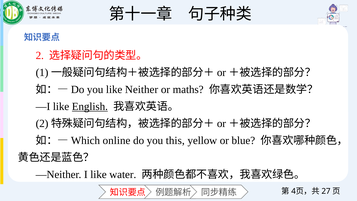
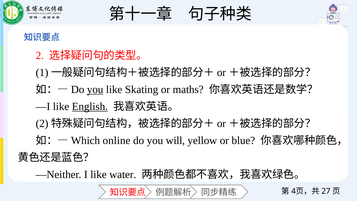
you underline: none -> present (95, 89)
Neither: Neither -> Skating (142, 89)
this: this -> will (175, 140)
